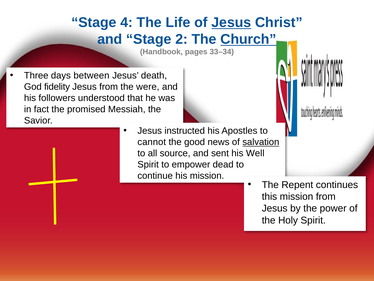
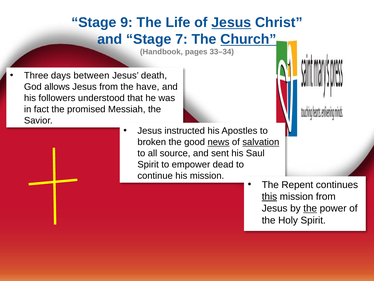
4: 4 -> 9 (127, 23)
2: 2 -> 7 (181, 39)
fidelity: fidelity -> allows (57, 87)
were: were -> have (148, 87)
cannot: cannot -> broken (152, 142)
news underline: none -> present (219, 142)
Well: Well -> Saul (255, 153)
this underline: none -> present (269, 196)
the underline: none -> present (310, 208)
